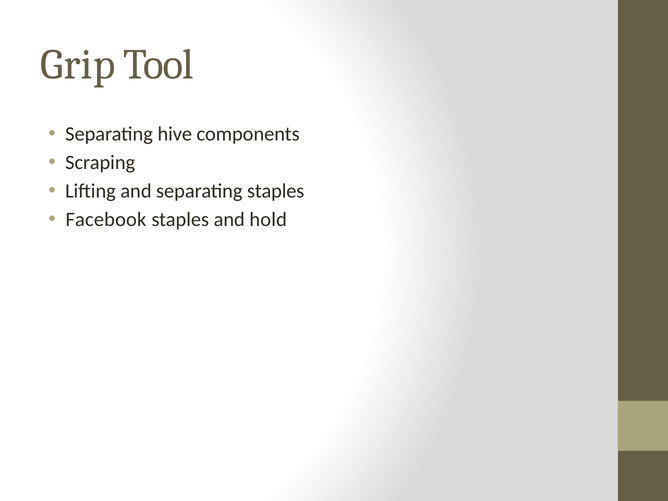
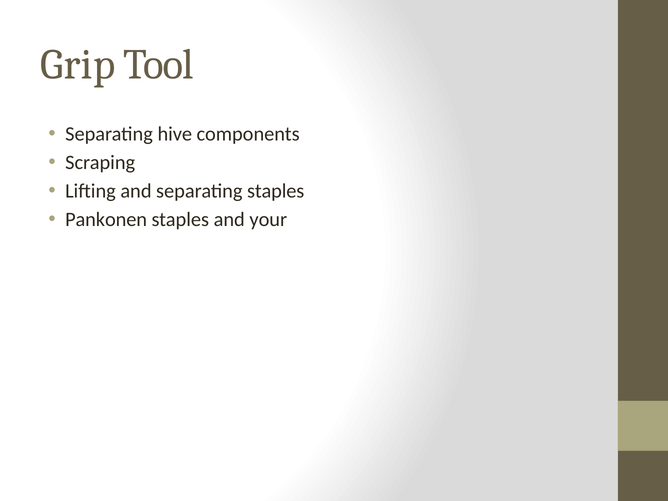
Facebook: Facebook -> Pankonen (106, 220)
hold: hold -> your (268, 220)
